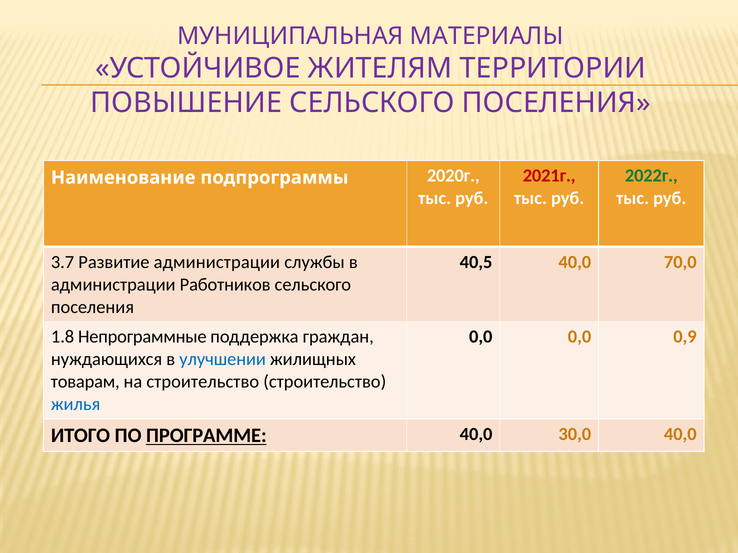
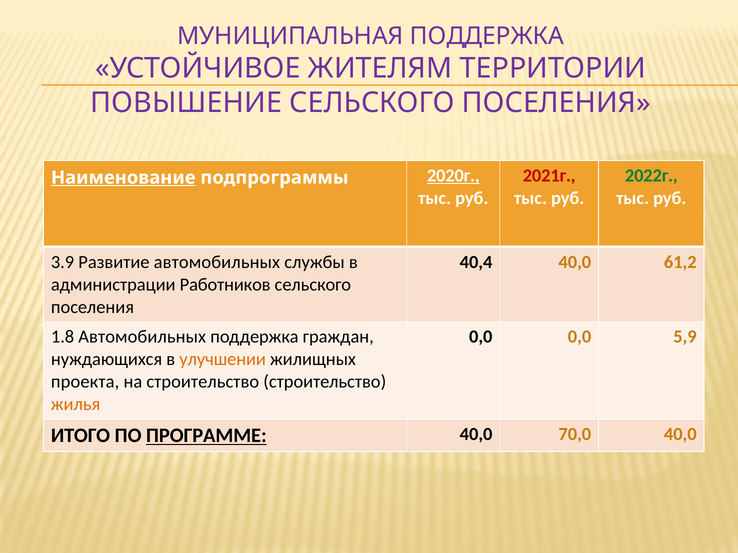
МУНИЦИПАЛЬНАЯ МАТЕРИАЛЫ: МАТЕРИАЛЫ -> ПОДДЕРЖКА (487, 36)
Наименование underline: none -> present (123, 178)
2020г underline: none -> present (453, 176)
3.7: 3.7 -> 3.9 (63, 262)
Развитие администрации: администрации -> автомобильных (217, 262)
40,5: 40,5 -> 40,4 (476, 262)
70,0: 70,0 -> 61,2 (680, 262)
1.8 Непрограммные: Непрограммные -> Автомобильных (142, 337)
0,9: 0,9 -> 5,9 (685, 337)
улучшении colour: blue -> orange (223, 360)
товарам: товарам -> проекта (85, 382)
жилья colour: blue -> orange (76, 405)
30,0: 30,0 -> 70,0 (575, 435)
